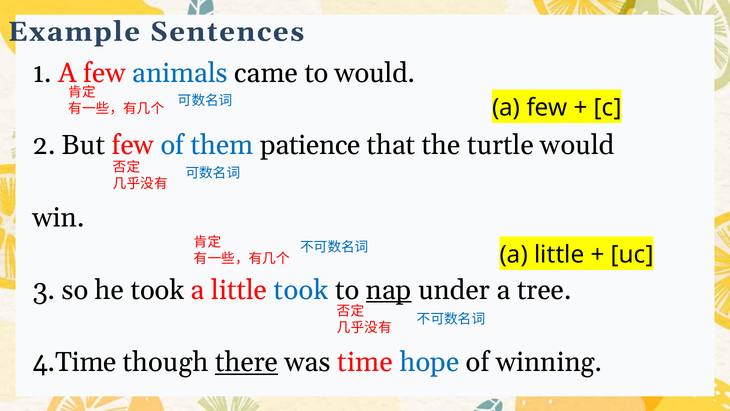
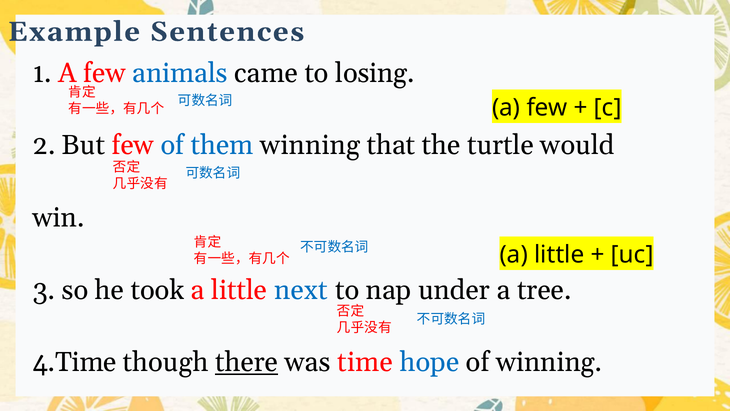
to would: would -> losing (375, 73)
them patience: patience -> winning (310, 145)
little took: took -> next (301, 290)
nap underline: present -> none (389, 290)
